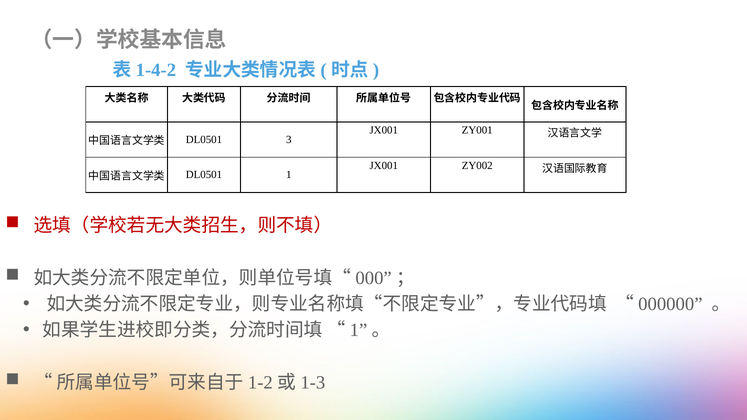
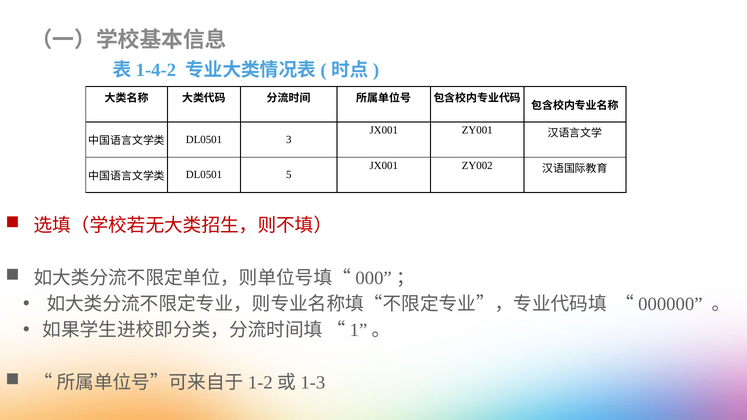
1: 1 -> 5 (289, 175)
